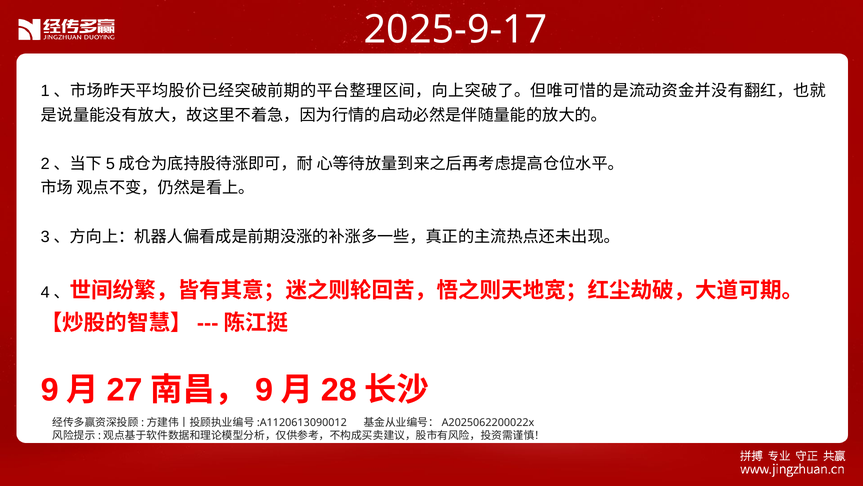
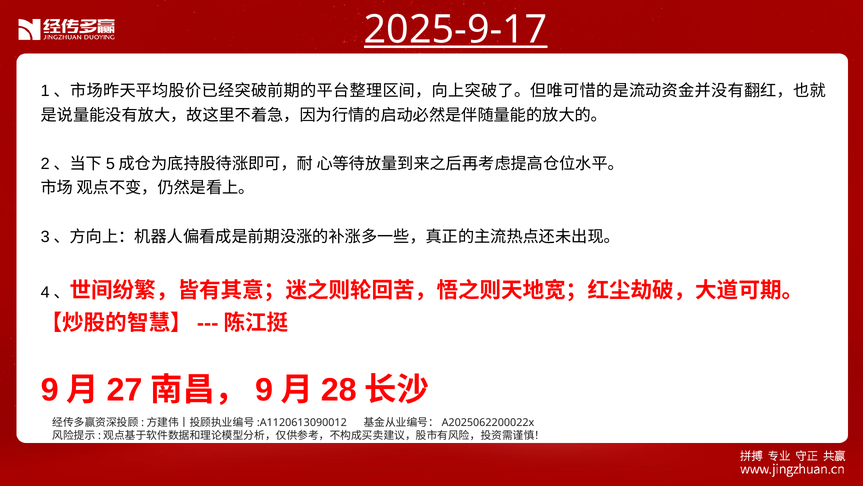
2025-9-17 underline: none -> present (456, 30)
